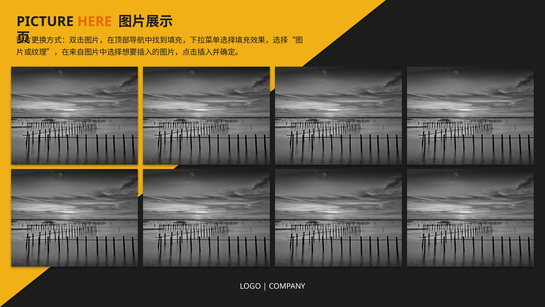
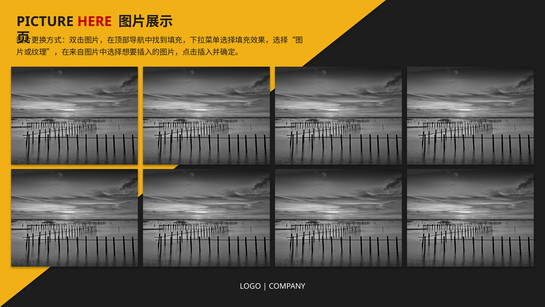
HERE colour: orange -> red (95, 22)
